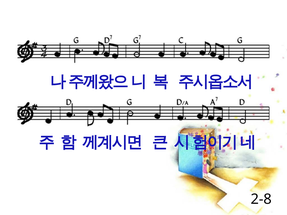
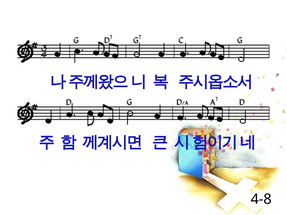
2-8: 2-8 -> 4-8 (261, 199)
